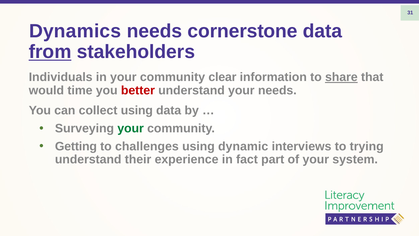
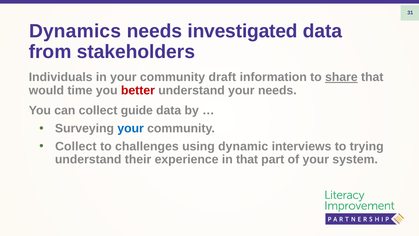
cornerstone: cornerstone -> investigated (243, 31)
from underline: present -> none (50, 52)
clear: clear -> draft (222, 77)
collect using: using -> guide (137, 110)
your colour: green -> blue (131, 128)
Getting: Getting -> Collect (76, 146)
in fact: fact -> that (247, 159)
